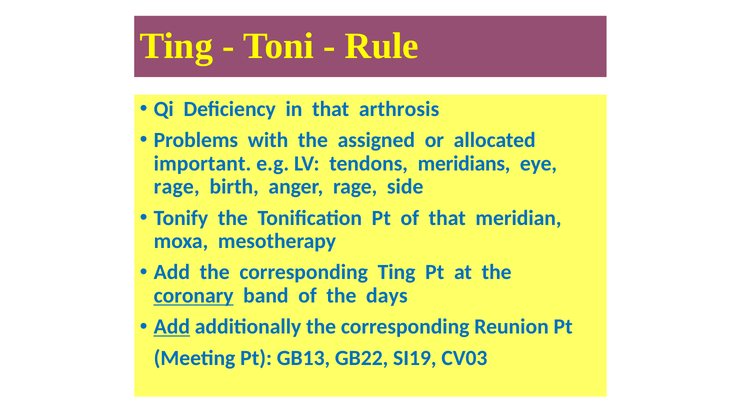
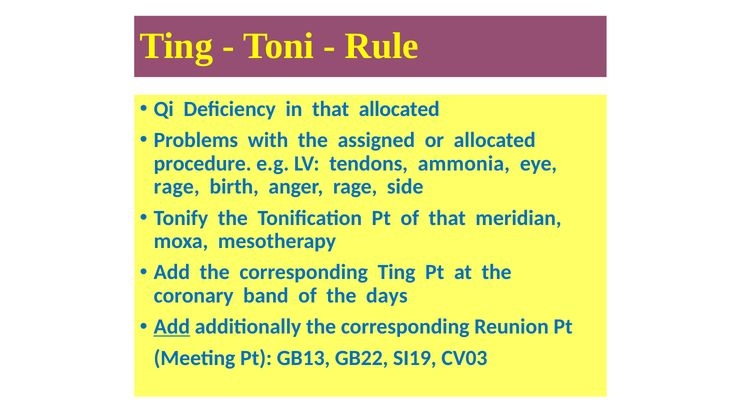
that arthrosis: arthrosis -> allocated (399, 109)
important: important -> procedure (203, 163)
meridians: meridians -> ammonia (464, 163)
coronary underline: present -> none (194, 296)
